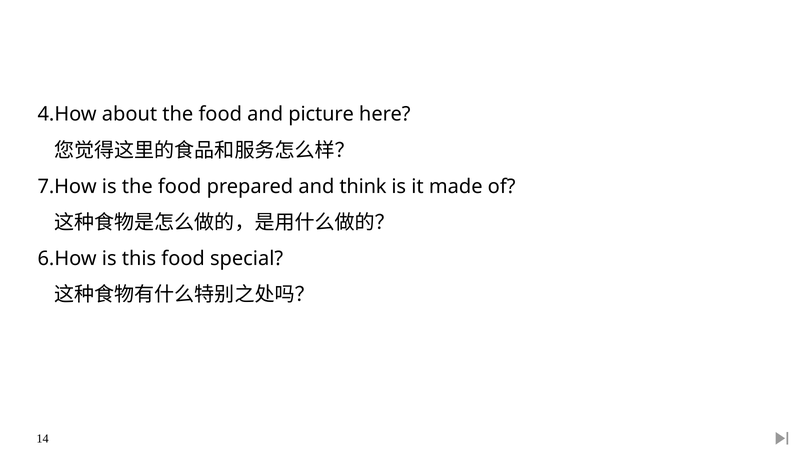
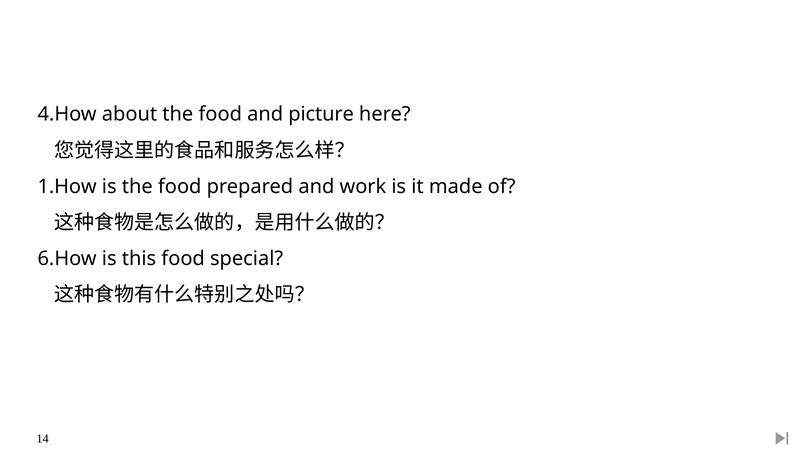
7.How: 7.How -> 1.How (67, 187)
think: think -> work (363, 187)
